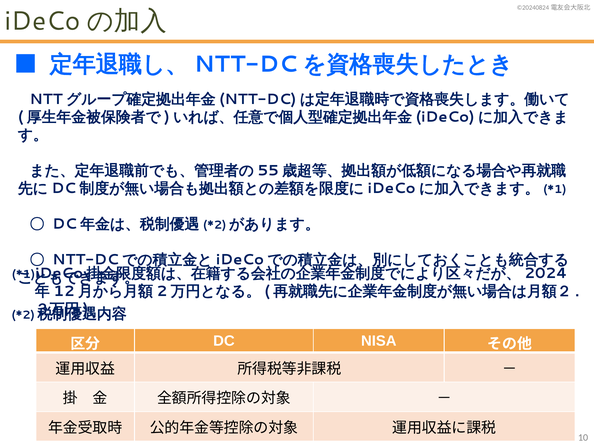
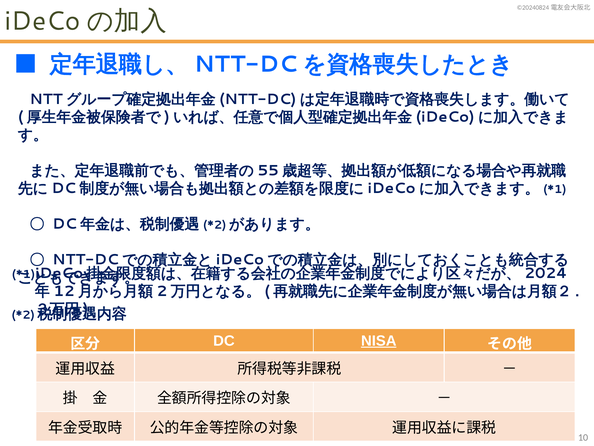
NISA underline: none -> present (379, 340)
